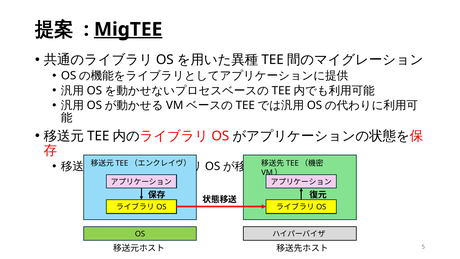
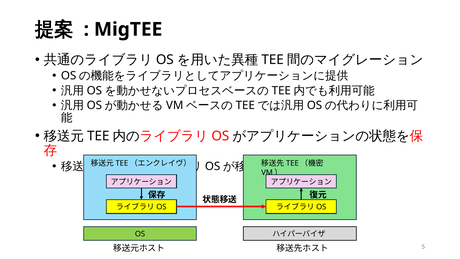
MigTEE underline: present -> none (128, 29)
